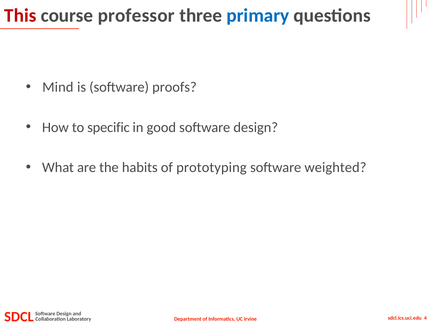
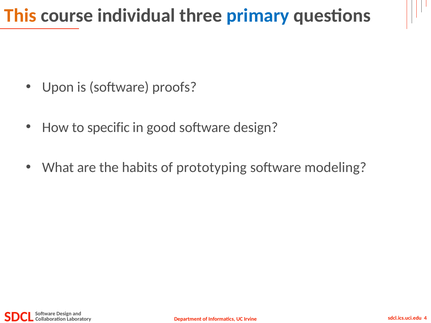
This colour: red -> orange (20, 16)
professor: professor -> individual (136, 16)
Mind: Mind -> Upon (58, 87)
weighted: weighted -> modeling (335, 168)
